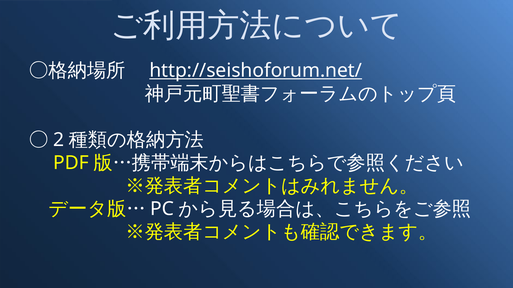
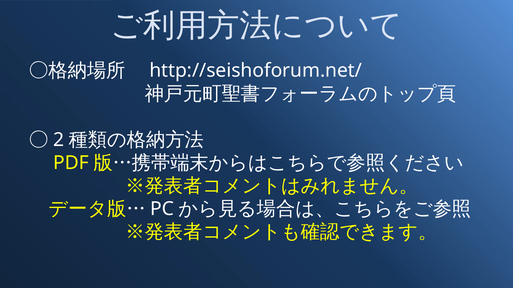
http://seishoforum.net/ underline: present -> none (256, 71)
